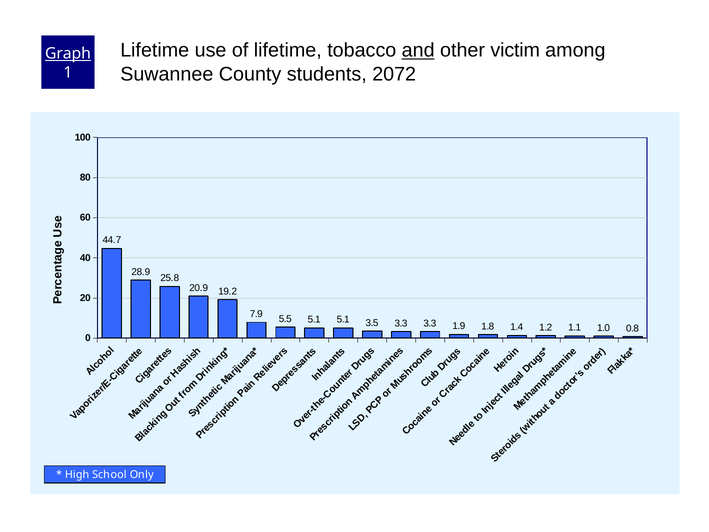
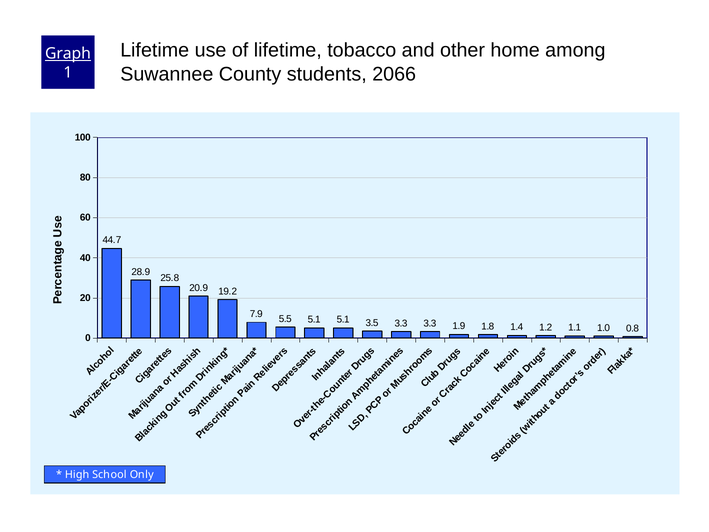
and underline: present -> none (418, 50)
victim: victim -> home (515, 50)
2072: 2072 -> 2066 (394, 74)
